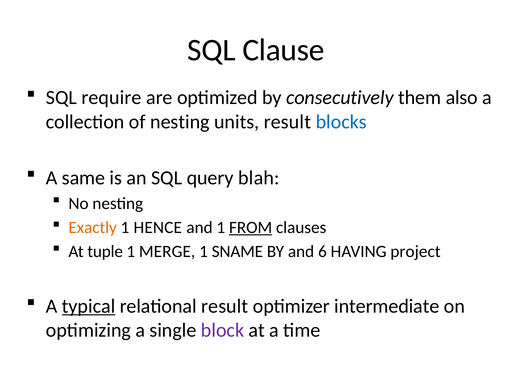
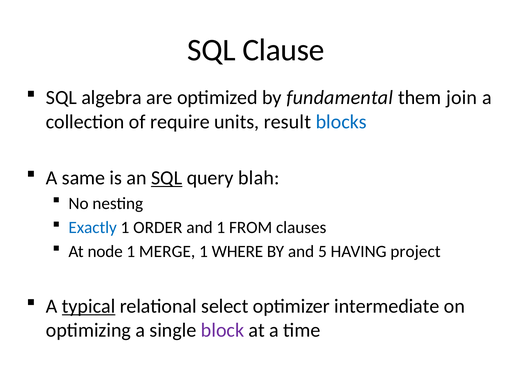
require: require -> algebra (112, 98)
consecutively: consecutively -> fundamental (340, 98)
also: also -> join (462, 98)
of nesting: nesting -> require (180, 121)
SQL underline: none -> present (167, 177)
Exactly colour: orange -> blue (93, 227)
HENCE: HENCE -> ORDER (158, 227)
FROM underline: present -> none (251, 227)
tuple: tuple -> node (105, 251)
SNAME: SNAME -> WHERE (237, 251)
6: 6 -> 5 (322, 251)
relational result: result -> select (225, 306)
